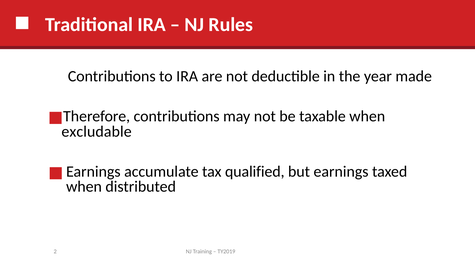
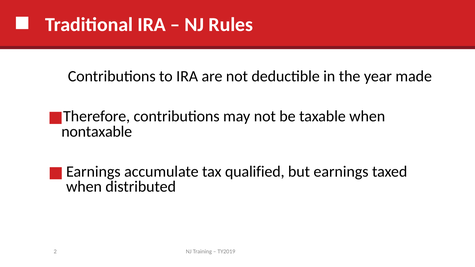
excludable: excludable -> nontaxable (97, 132)
